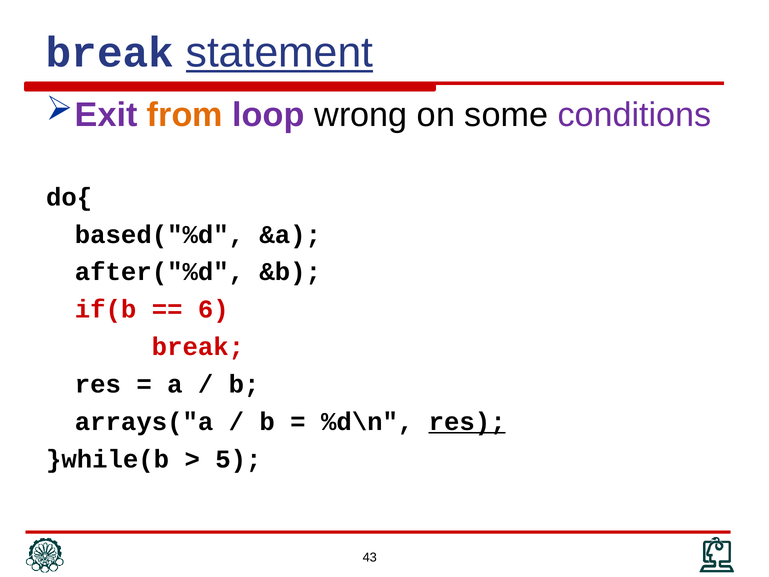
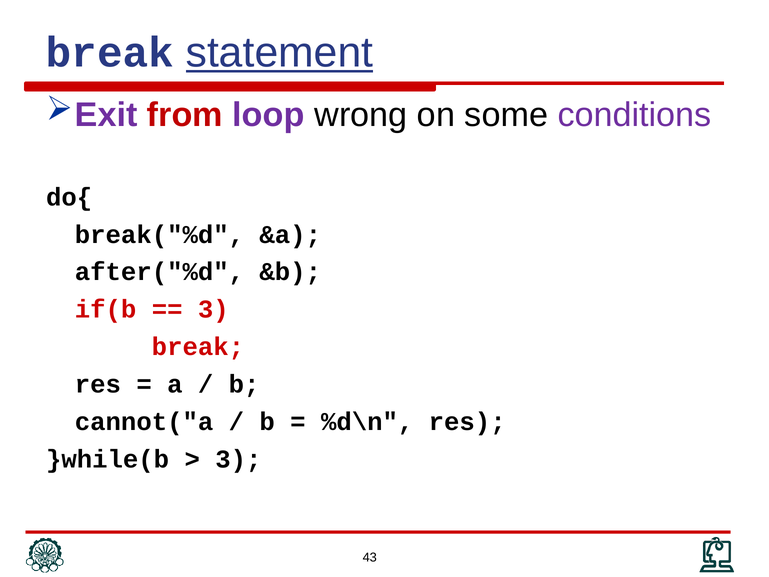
from colour: orange -> red (185, 115)
based("%d: based("%d -> break("%d (159, 234)
6: 6 -> 3 (213, 309)
arrays("a: arrays("a -> cannot("a (144, 422)
res underline: present -> none (467, 422)
5: 5 -> 3 (238, 459)
